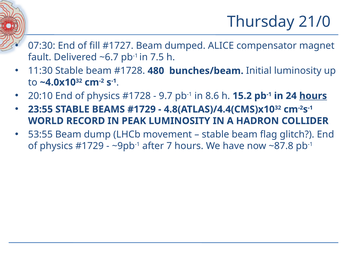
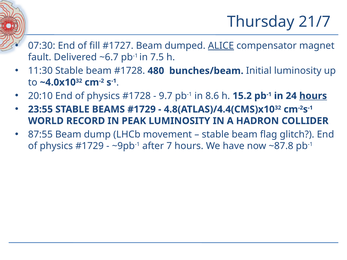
21/0: 21/0 -> 21/7 (315, 22)
ALICE underline: none -> present (221, 46)
53:55: 53:55 -> 87:55 (40, 134)
